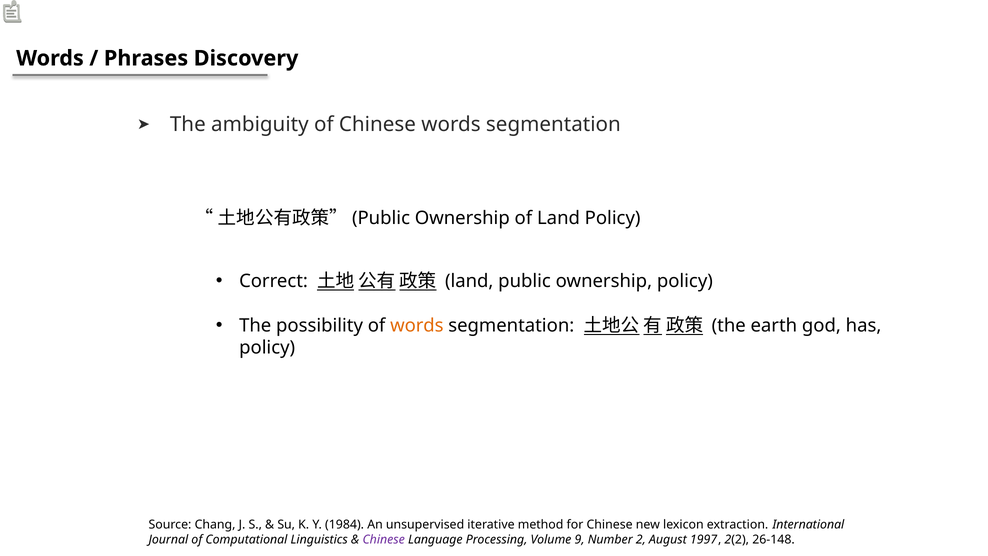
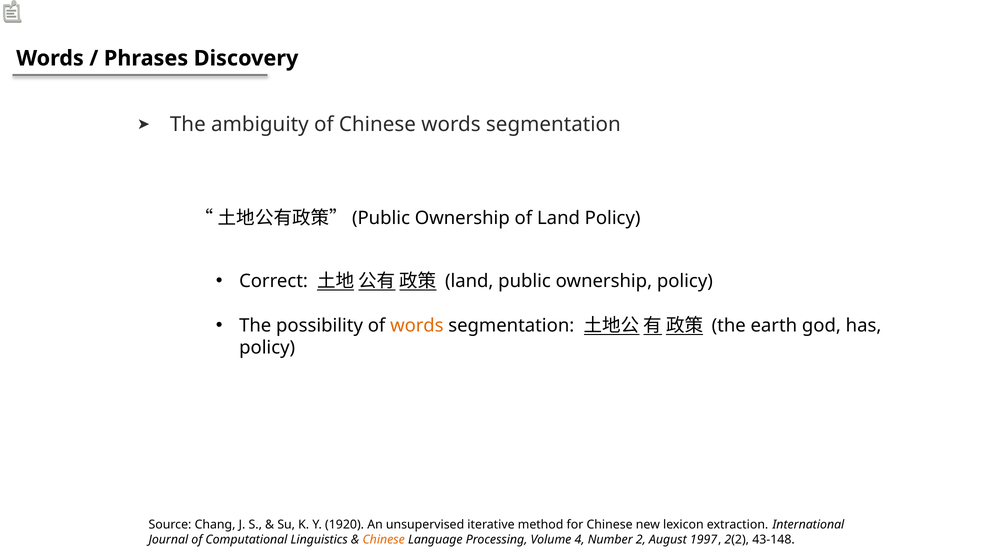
1984: 1984 -> 1920 (345, 525)
Chinese colour: purple -> orange (384, 539)
9: 9 -> 4 (580, 539)
26-148: 26-148 -> 43-148 (774, 539)
